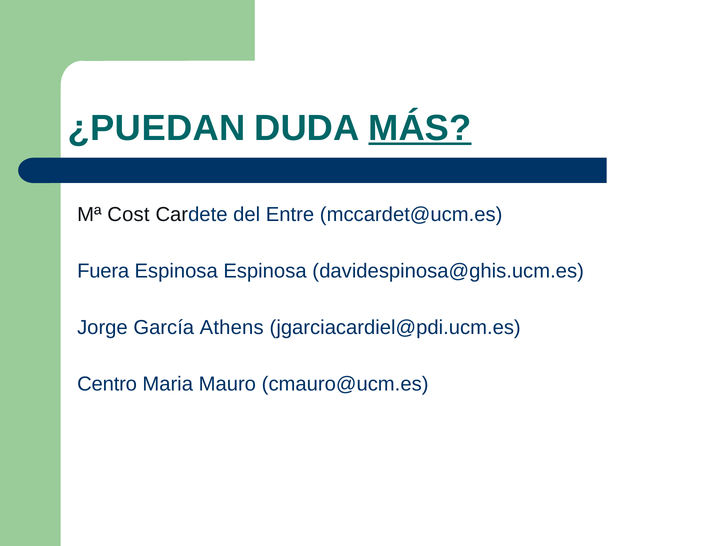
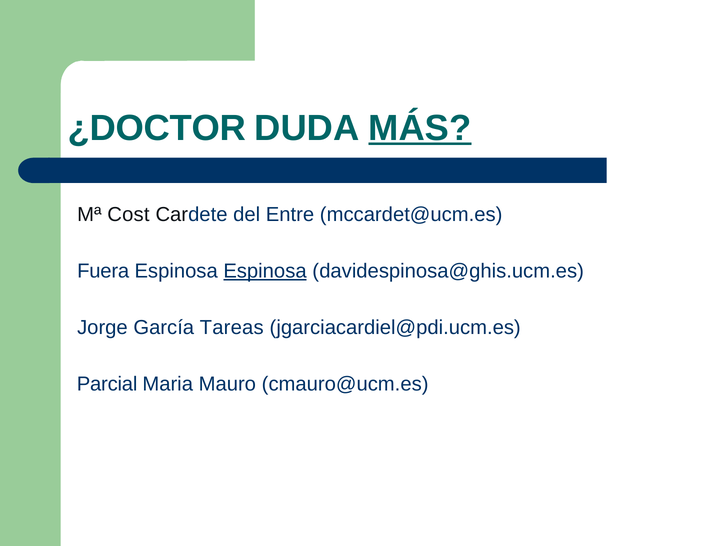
¿PUEDAN: ¿PUEDAN -> ¿DOCTOR (157, 128)
Espinosa underline: none -> present (265, 271)
Athens: Athens -> Tareas (232, 328)
Centro: Centro -> Parcial (107, 384)
